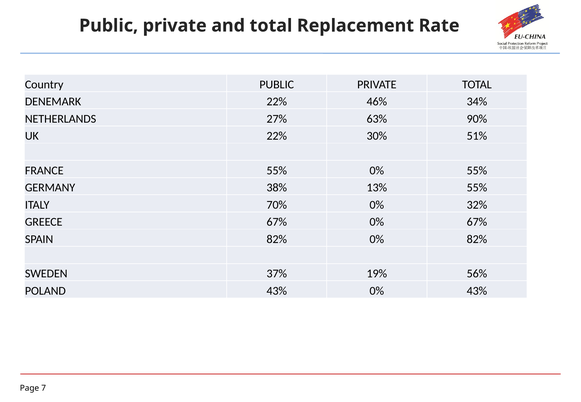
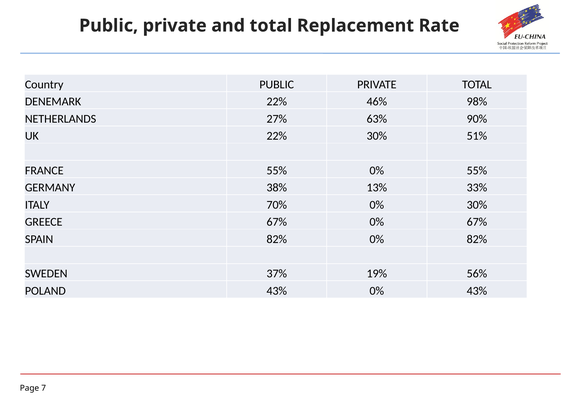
34%: 34% -> 98% (477, 102)
13% 55%: 55% -> 33% (477, 188)
0% 32%: 32% -> 30% (477, 205)
